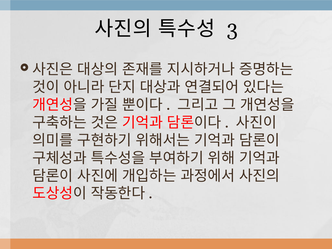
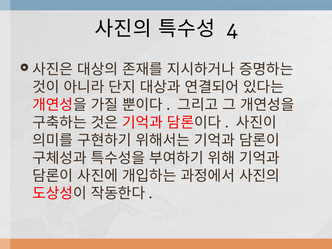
3: 3 -> 4 (232, 29)
